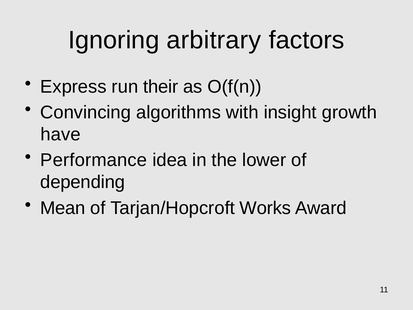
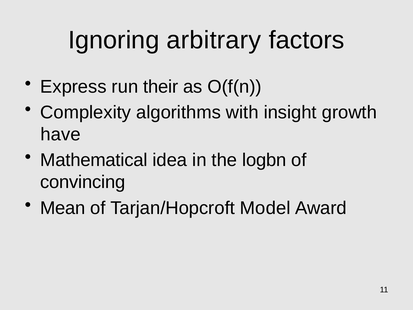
Convincing: Convincing -> Complexity (86, 112)
Performance: Performance -> Mathematical (94, 160)
lower: lower -> logbn (264, 160)
depending: depending -> convincing (83, 182)
Works: Works -> Model (265, 208)
